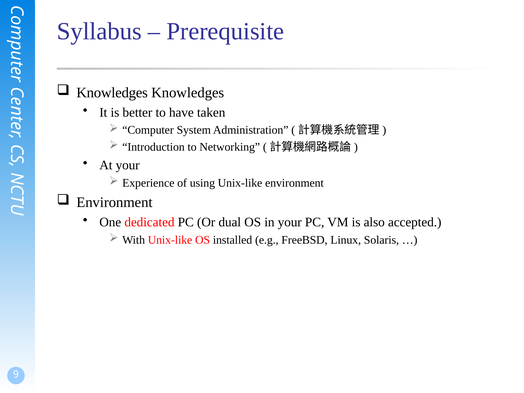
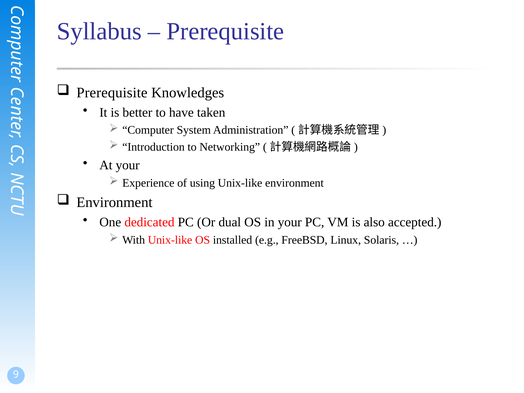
Knowledges: Knowledges -> Prerequisite (112, 93)
